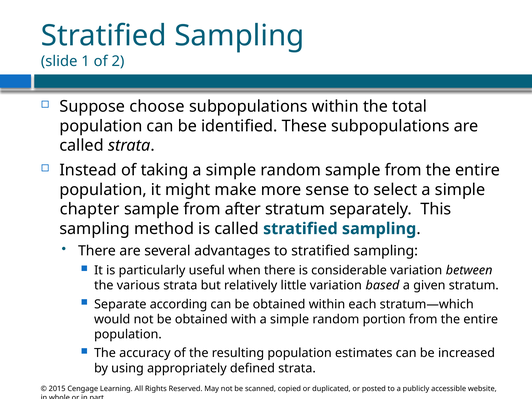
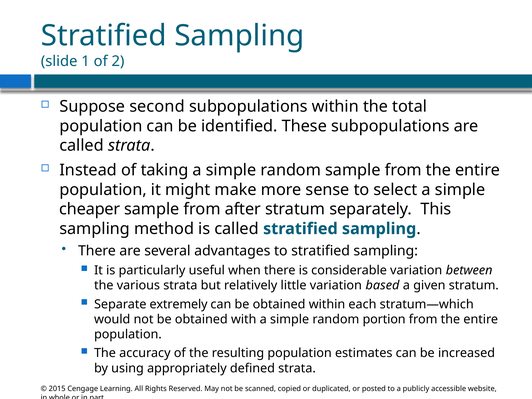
choose: choose -> second (157, 107)
chapter: chapter -> cheaper (90, 209)
according: according -> extremely (179, 304)
